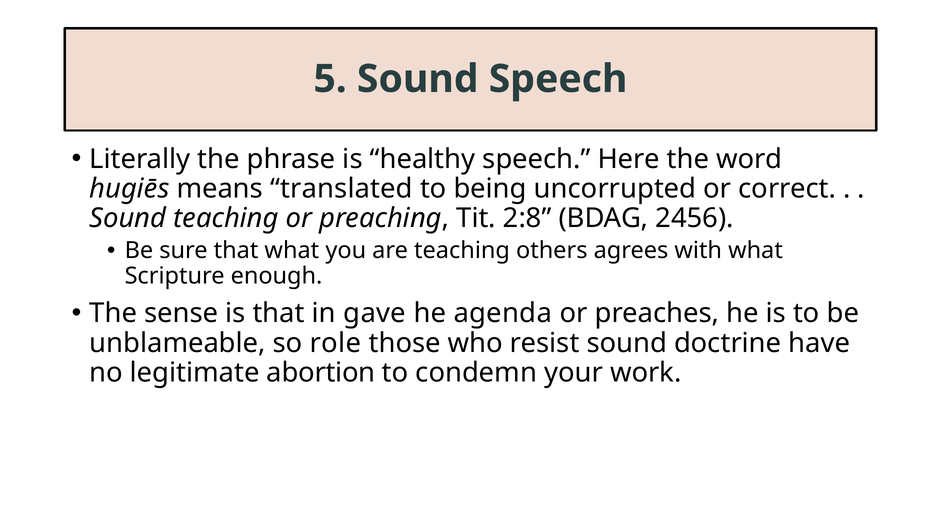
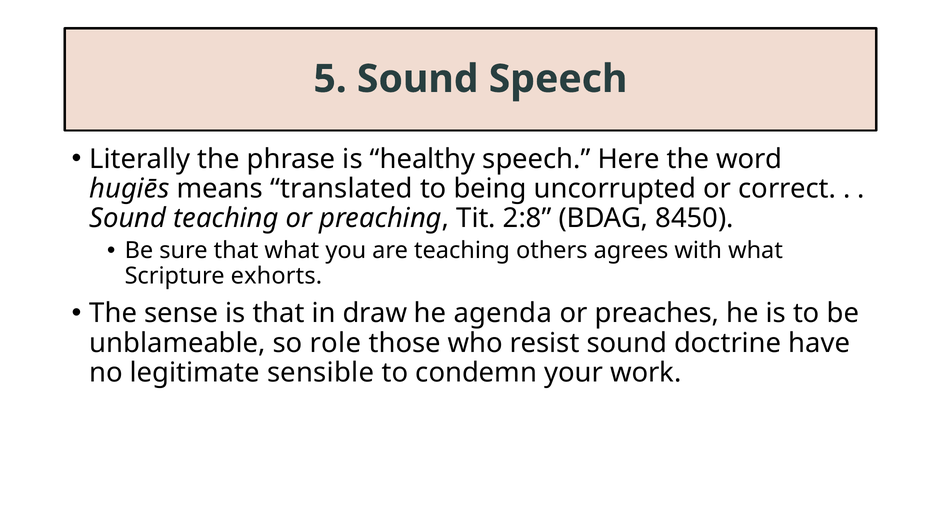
2456: 2456 -> 8450 (695, 218)
enough: enough -> exhorts (276, 276)
gave: gave -> draw (375, 314)
abortion: abortion -> sensible (321, 373)
